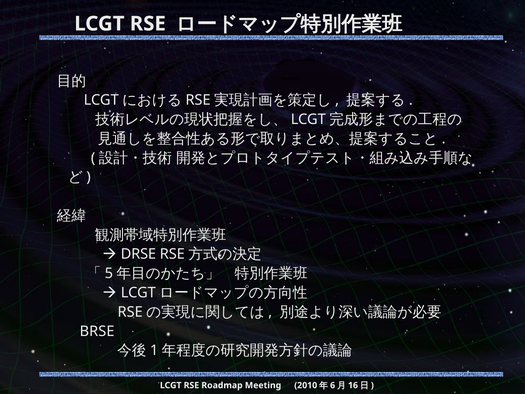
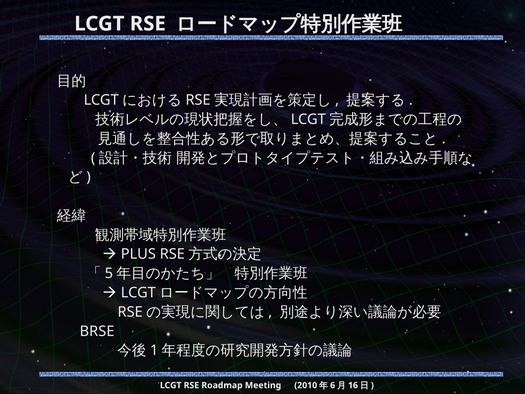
DRSE: DRSE -> PLUS (138, 254)
